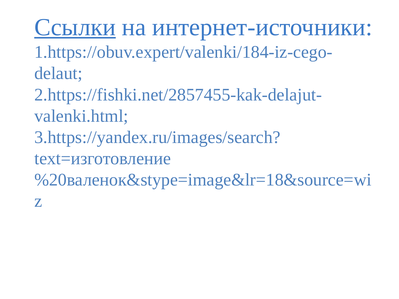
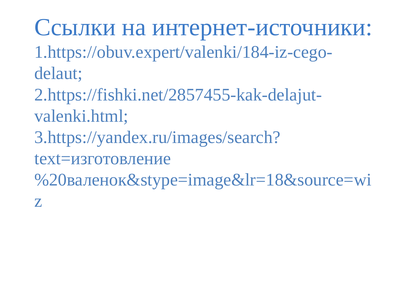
Ссылки underline: present -> none (75, 27)
